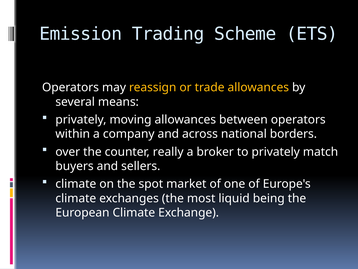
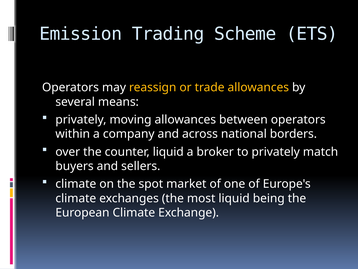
counter really: really -> liquid (168, 152)
